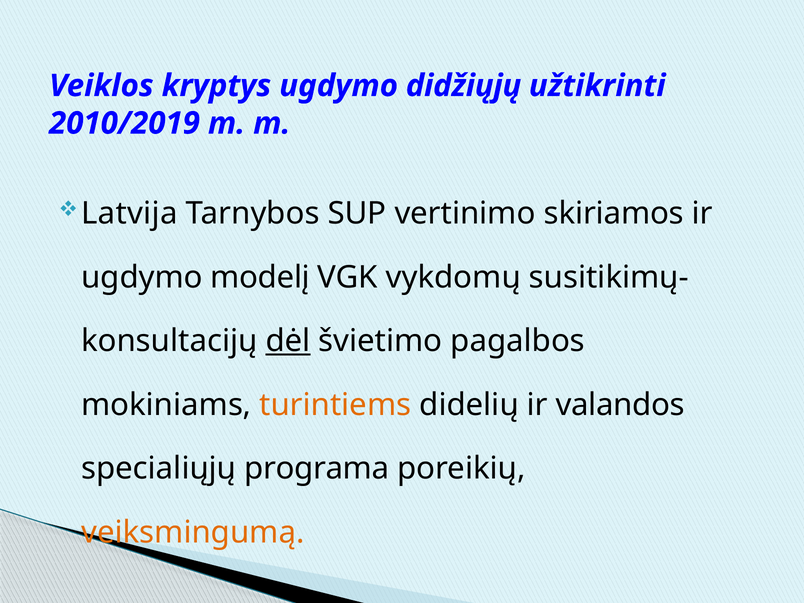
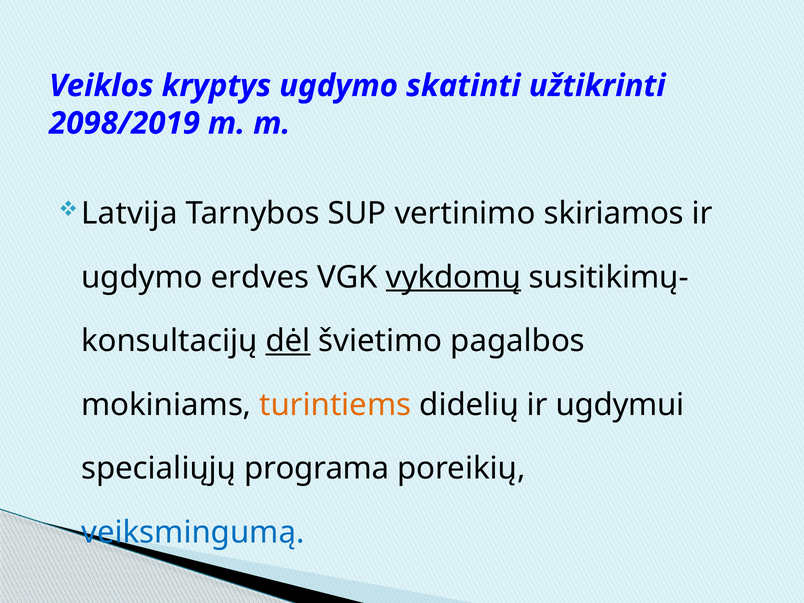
didžiųjų: didžiųjų -> skatinti (463, 86)
2010/2019: 2010/2019 -> 2098/2019 (124, 123)
modelį: modelį -> erdves (260, 277)
vykdomų underline: none -> present (453, 277)
valandos: valandos -> ugdymui (620, 405)
veiksmingumą colour: orange -> blue (193, 532)
